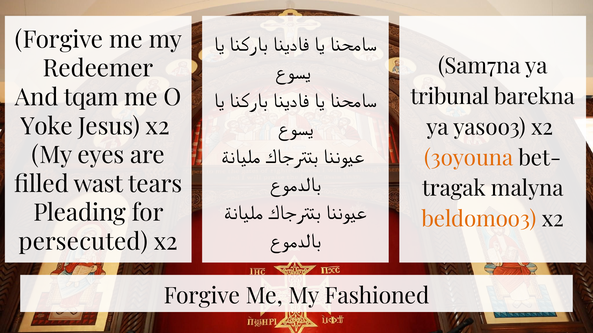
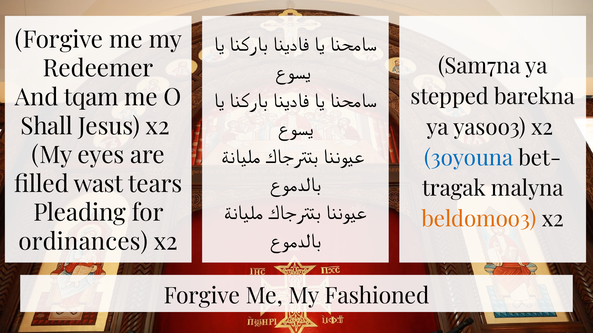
tribunal: tribunal -> stepped (450, 97)
Yoke: Yoke -> Shall (47, 127)
3oyouna colour: orange -> blue (469, 158)
persecuted: persecuted -> ordinances (83, 242)
